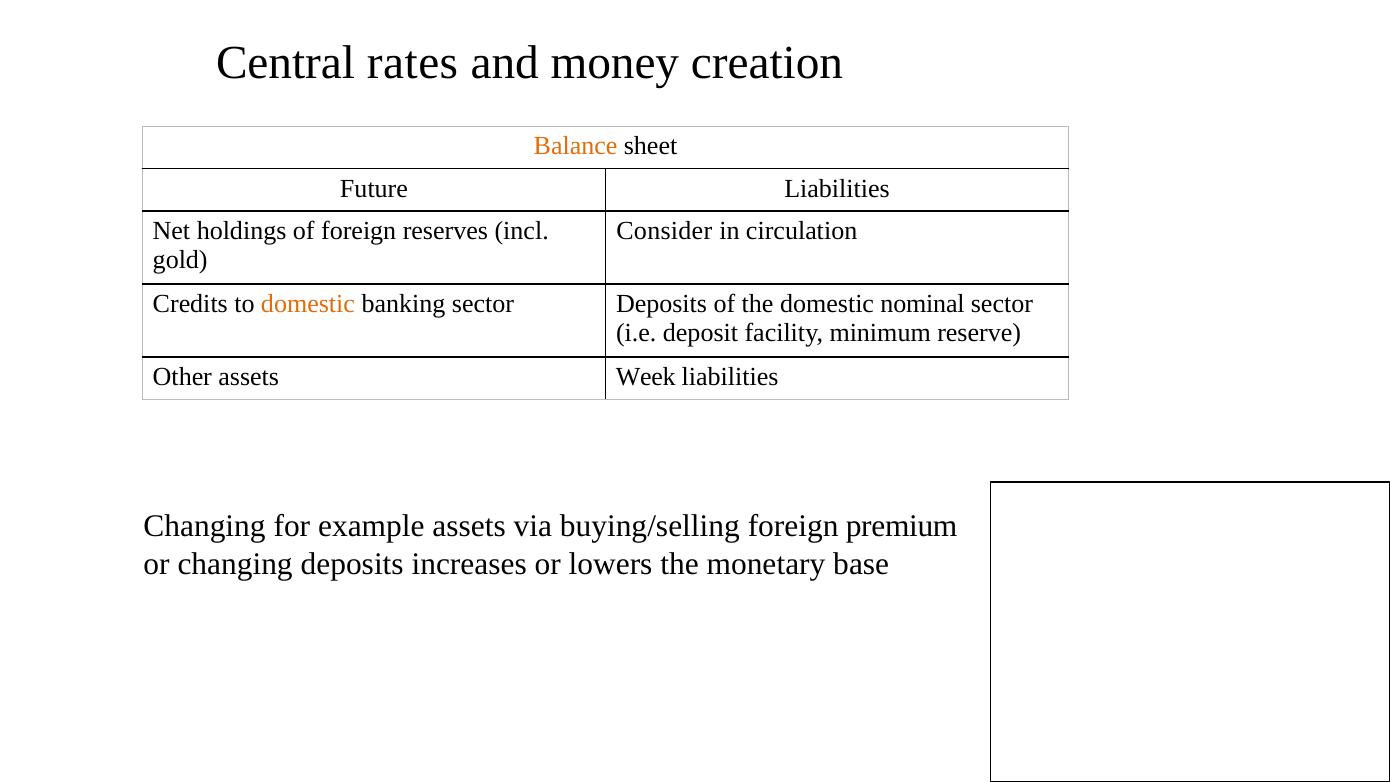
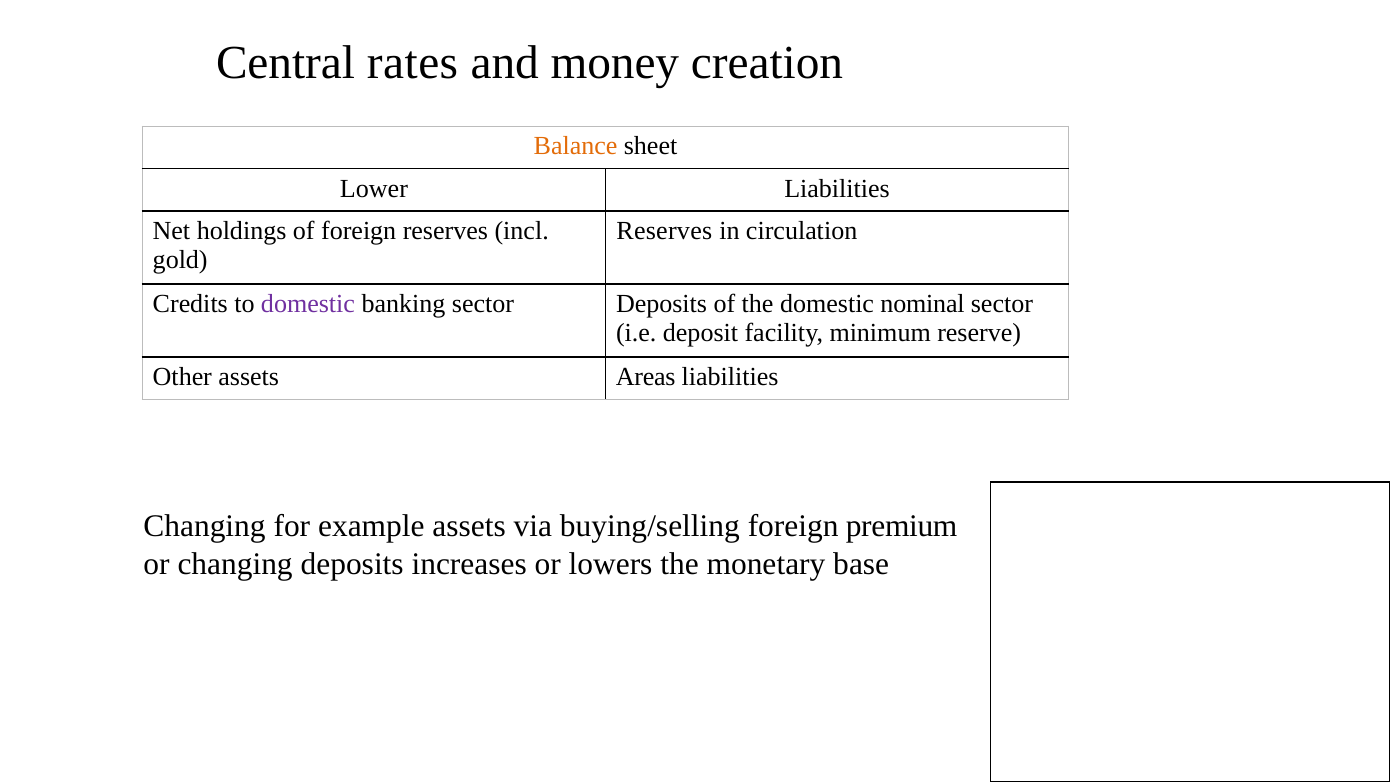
Future: Future -> Lower (374, 189)
Consider: Consider -> Reserves (664, 231)
domestic colour: orange -> purple (308, 304)
Week: Week -> Areas (646, 377)
